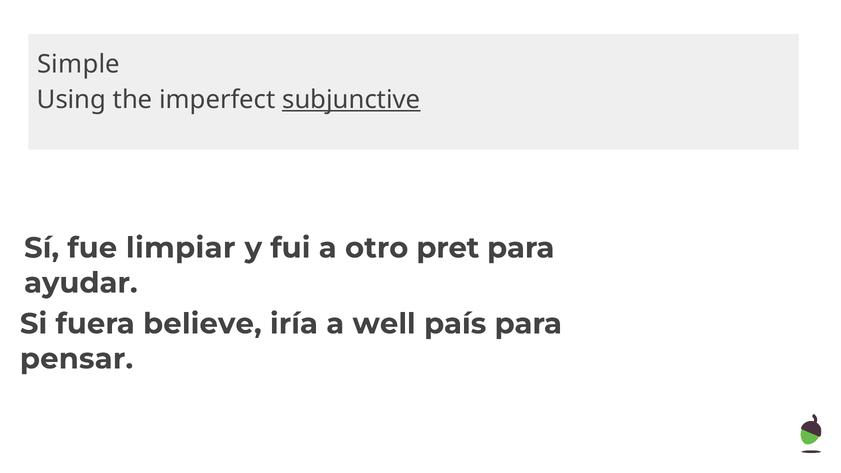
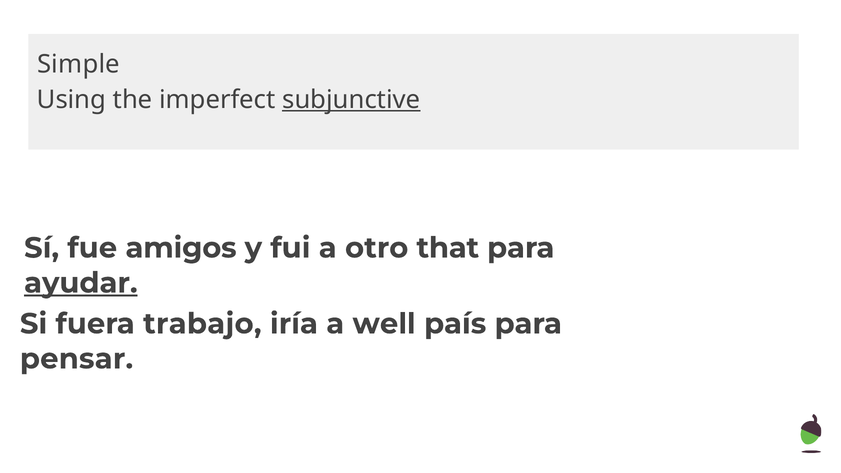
limpiar: limpiar -> amigos (181, 248)
pret: pret -> that (448, 248)
ayudar underline: none -> present (81, 283)
believe: believe -> trabajo (202, 324)
